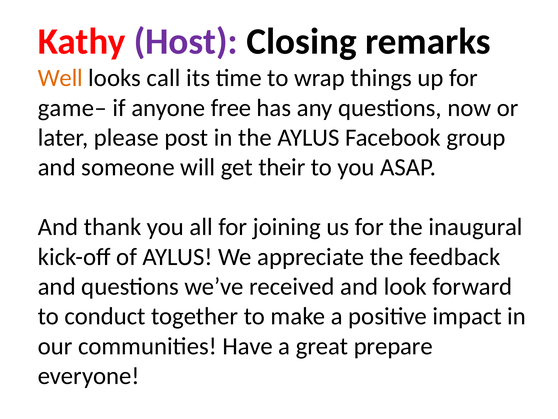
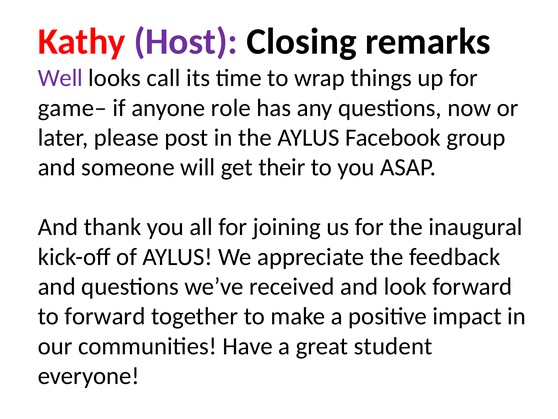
Well colour: orange -> purple (60, 78)
free: free -> role (231, 108)
to conduct: conduct -> forward (105, 316)
prepare: prepare -> student (393, 346)
